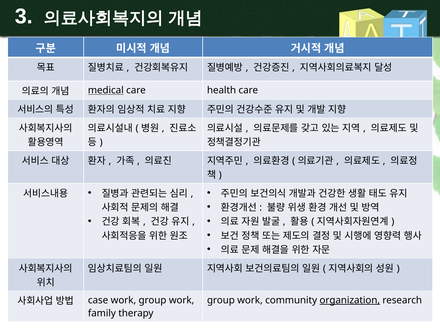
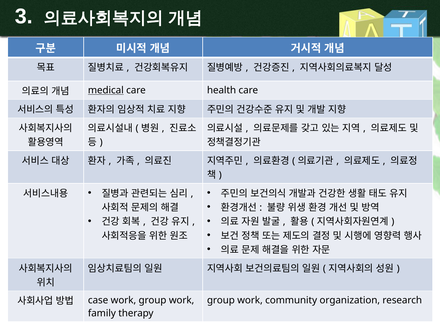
organization underline: present -> none (350, 300)
